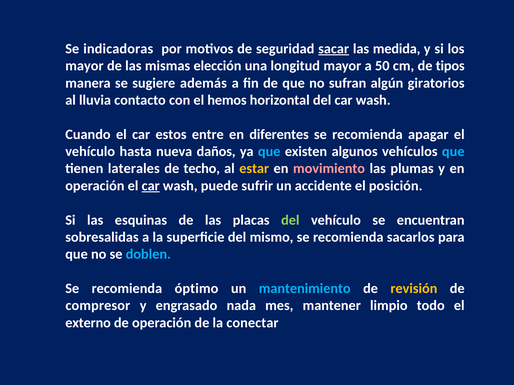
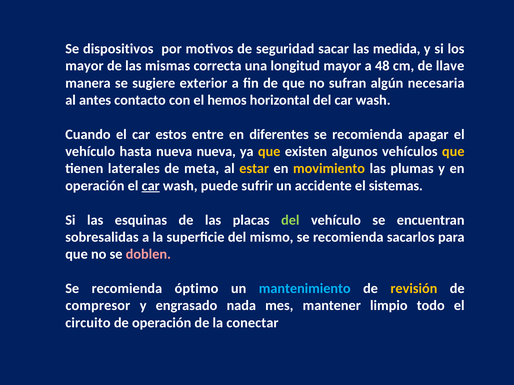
indicadoras: indicadoras -> dispositivos (118, 49)
sacar underline: present -> none (334, 49)
elección: elección -> correcta (218, 66)
50: 50 -> 48 (382, 66)
tipos: tipos -> llave (450, 66)
además: además -> exterior (203, 83)
giratorios: giratorios -> necesaria (436, 83)
lluvia: lluvia -> antes (95, 100)
nueva daños: daños -> nueva (216, 152)
que colour: light blue -> yellow (269, 152)
que colour: light blue -> yellow (453, 152)
techo: techo -> meta (202, 169)
movimiento colour: pink -> yellow (329, 169)
posición: posición -> sistemas (396, 186)
doblen colour: light blue -> pink (148, 255)
externo: externo -> circuito (88, 323)
